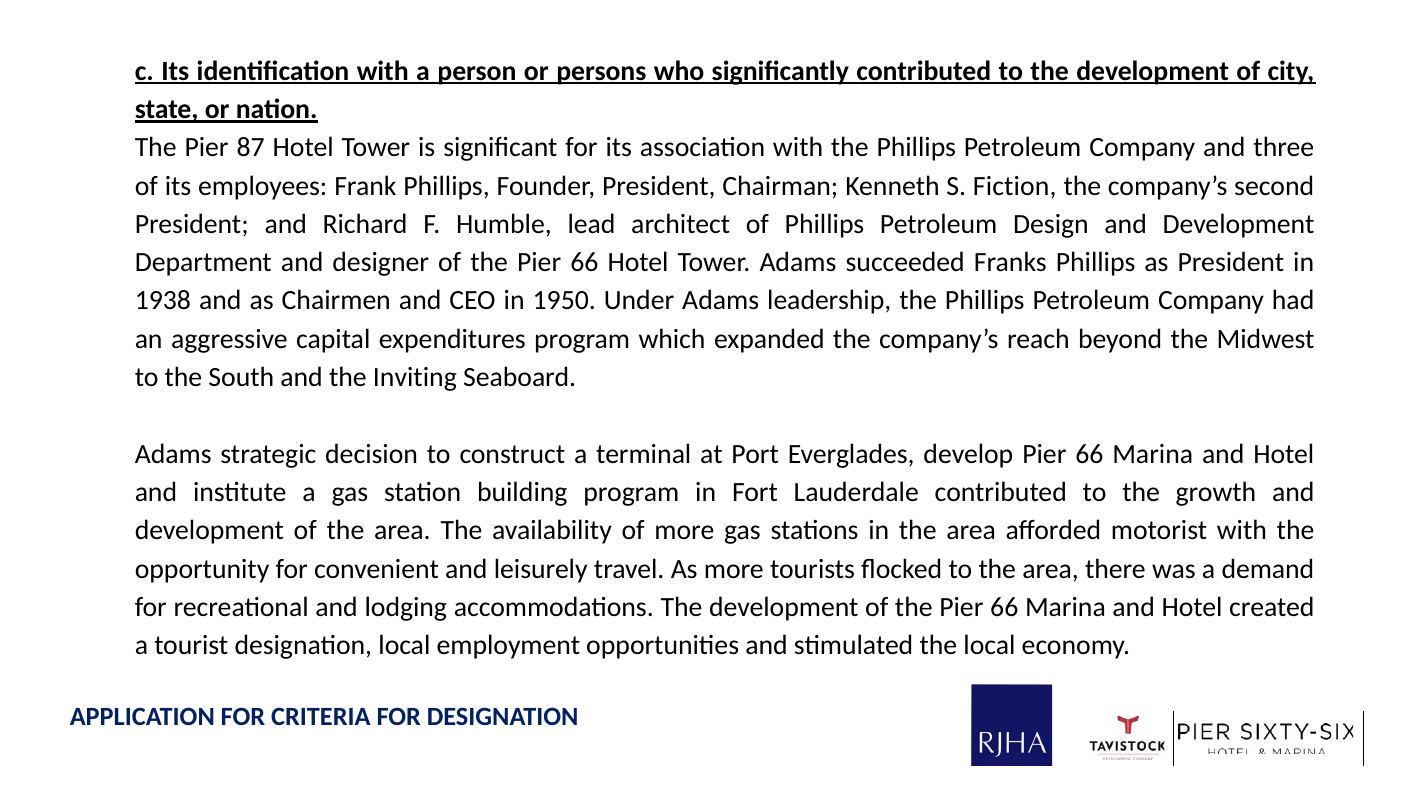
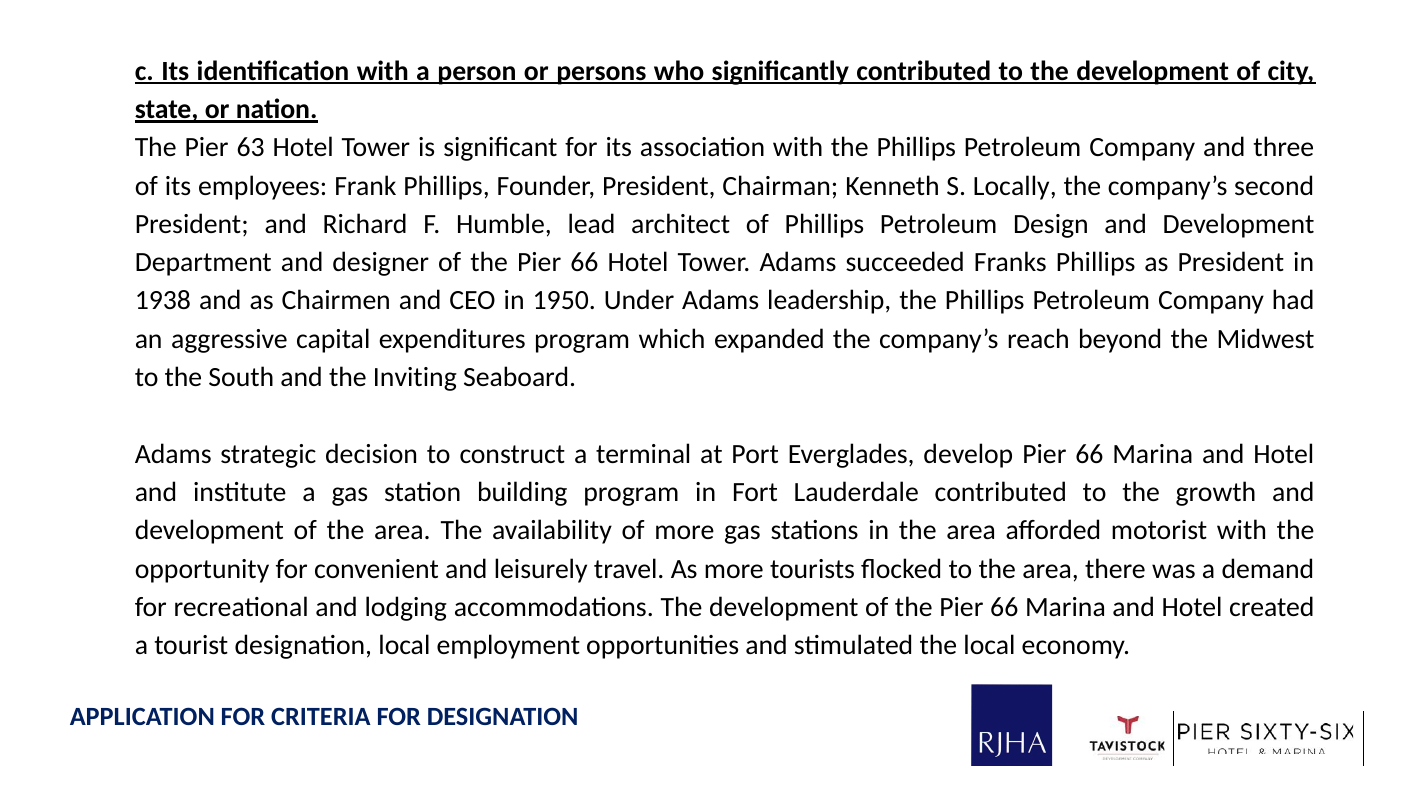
87: 87 -> 63 (251, 147)
Fiction: Fiction -> Locally (1015, 186)
